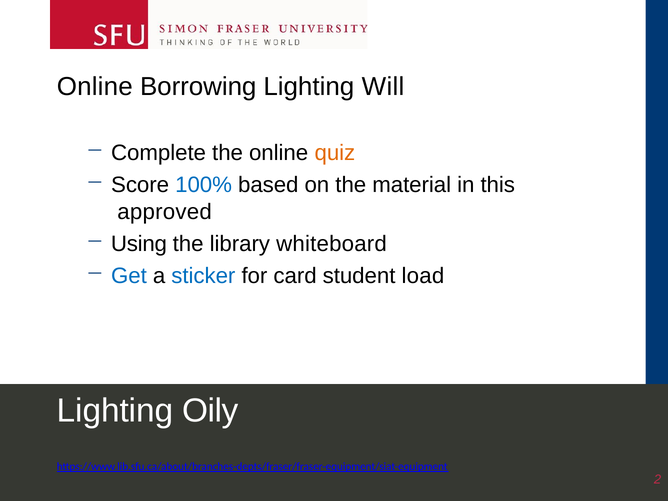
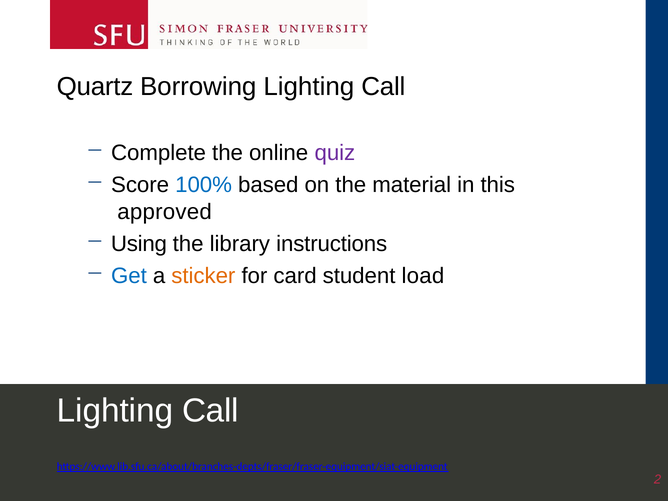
Online: Online -> Quartz (95, 87)
Borrowing Lighting Will: Will -> Call (383, 87)
quiz colour: orange -> purple (335, 153)
whiteboard: whiteboard -> instructions (332, 244)
sticker colour: blue -> orange (203, 276)
Oily: Oily -> Call (210, 411)
